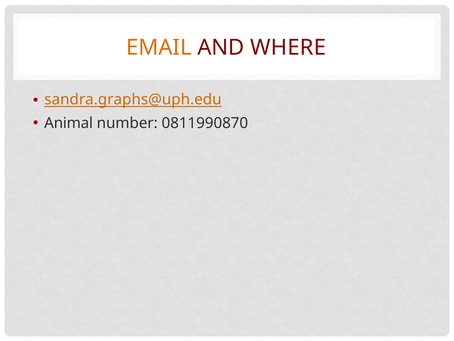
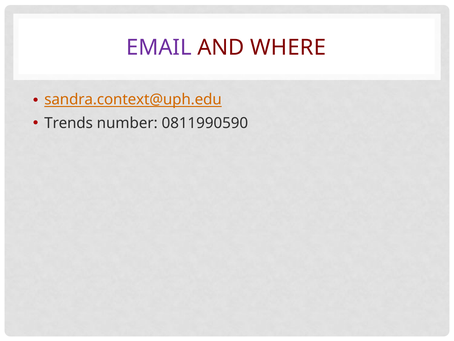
EMAIL colour: orange -> purple (159, 48)
sandra.graphs@uph.edu: sandra.graphs@uph.edu -> sandra.context@uph.edu (133, 99)
Animal: Animal -> Trends (69, 123)
0811990870: 0811990870 -> 0811990590 (205, 123)
